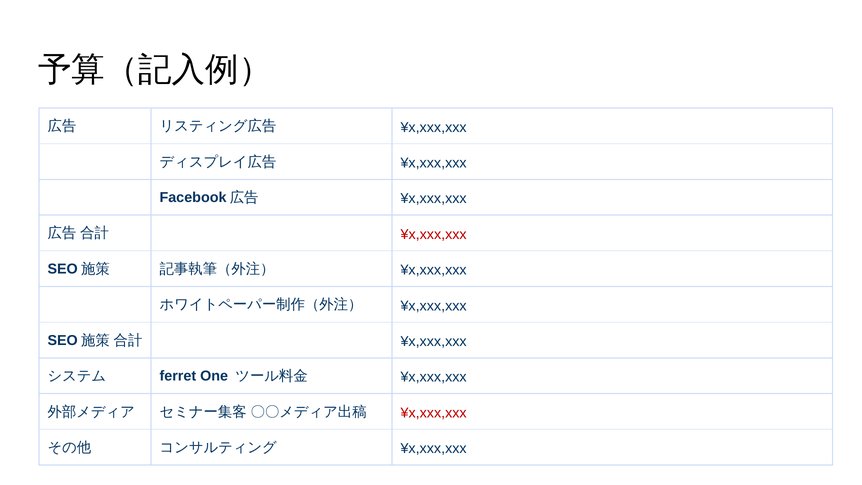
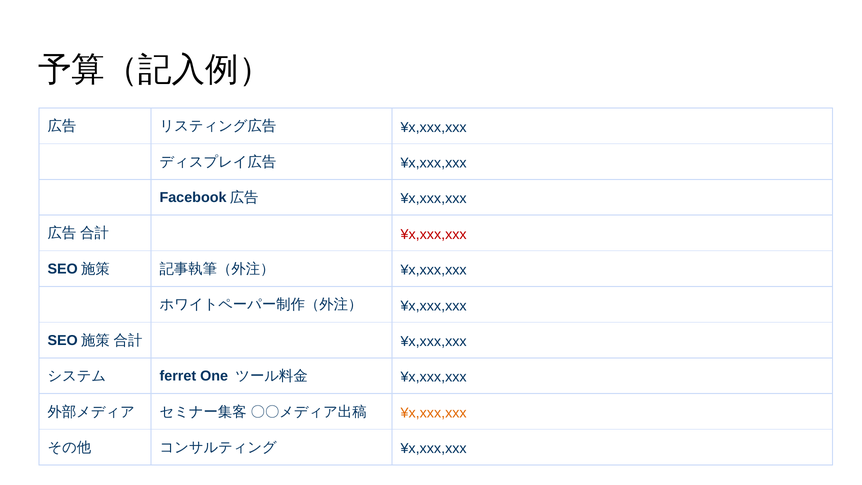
¥x,xxx,xxx colour: red -> orange (434, 413)
